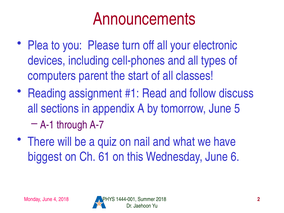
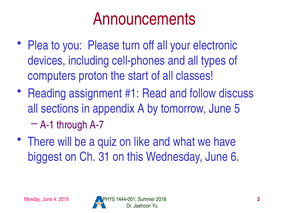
parent: parent -> proton (93, 76)
nail: nail -> like (142, 142)
61: 61 -> 31 (104, 157)
